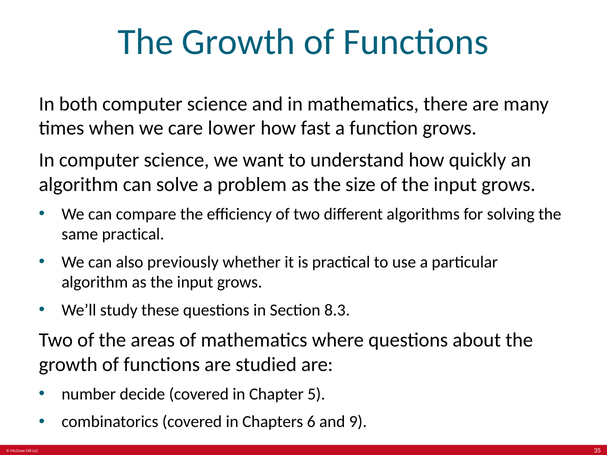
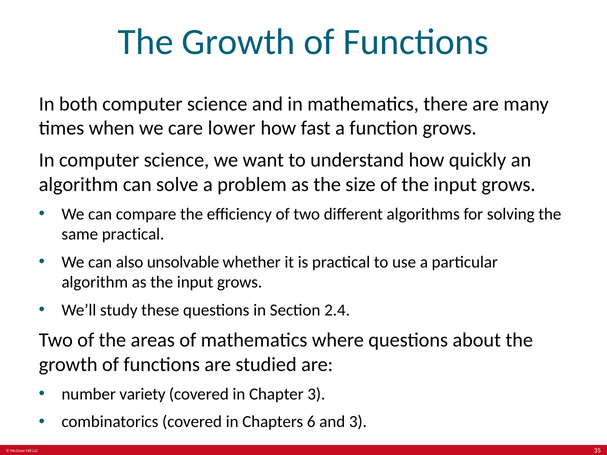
previously: previously -> unsolvable (183, 262)
8.3: 8.3 -> 2.4 (337, 310)
decide: decide -> variety (142, 394)
Chapter 5: 5 -> 3 (316, 394)
and 9: 9 -> 3 (358, 422)
